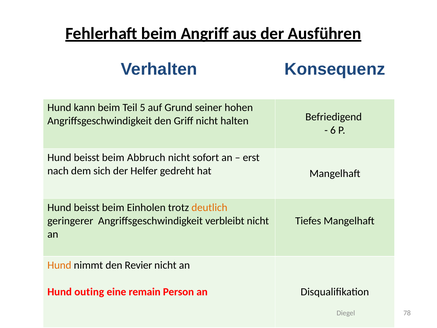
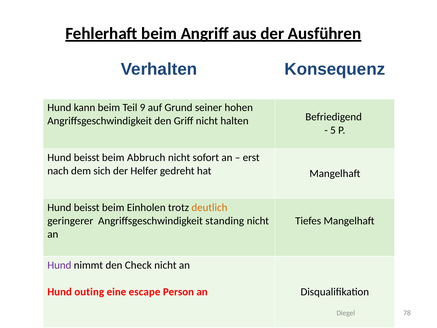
5: 5 -> 9 (143, 107)
6: 6 -> 5 (333, 130)
verbleibt: verbleibt -> standing (225, 221)
Hund colour: orange -> purple (59, 265)
Revier: Revier -> Check (138, 265)
remain: remain -> escape (145, 292)
